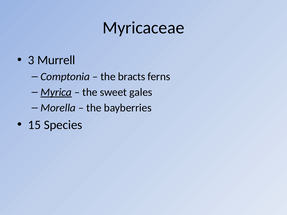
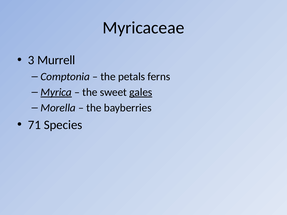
bracts: bracts -> petals (132, 77)
gales underline: none -> present (141, 92)
15: 15 -> 71 (34, 125)
